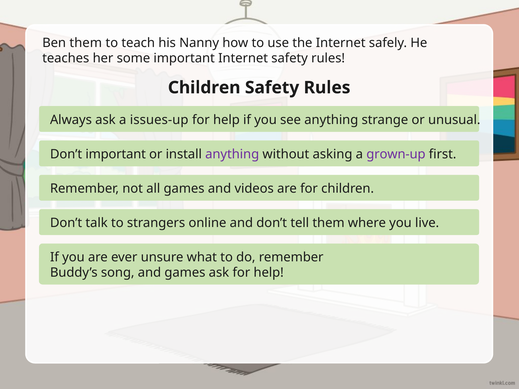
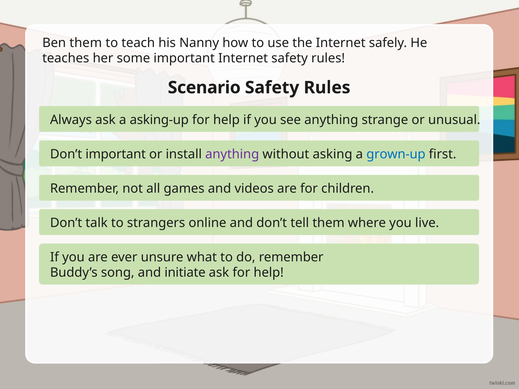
Children: Children -> Scenario (204, 88)
issues-up: issues-up -> asking-up (159, 120)
grown-up colour: purple -> blue (396, 154)
and games: games -> initiate (185, 273)
